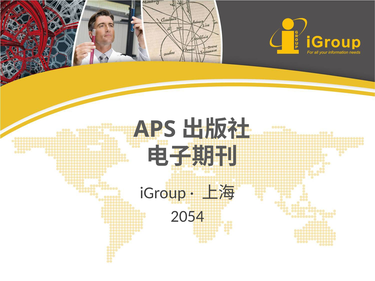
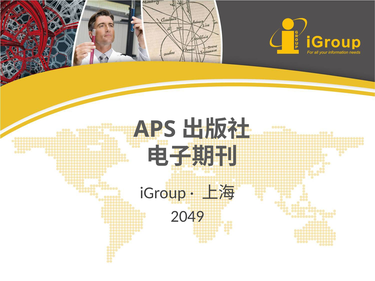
2054: 2054 -> 2049 (187, 216)
